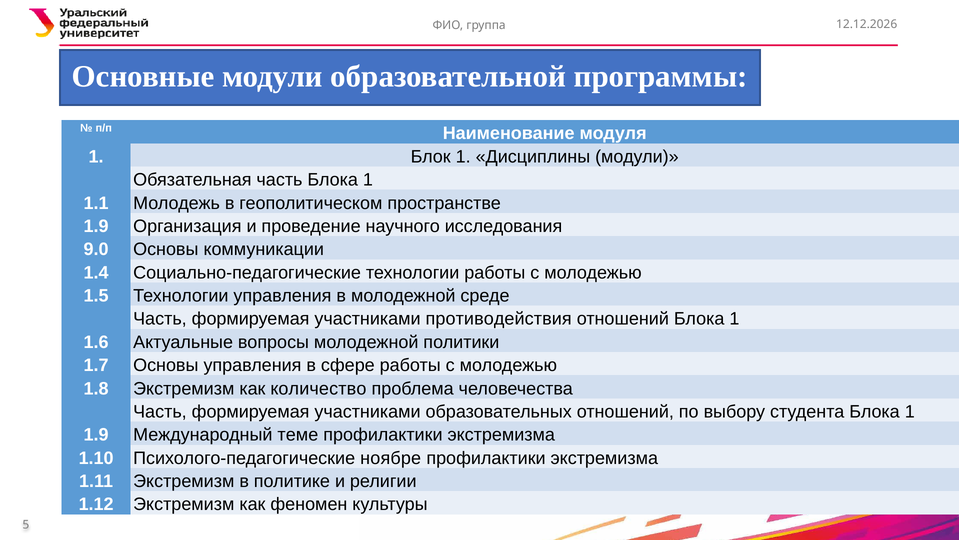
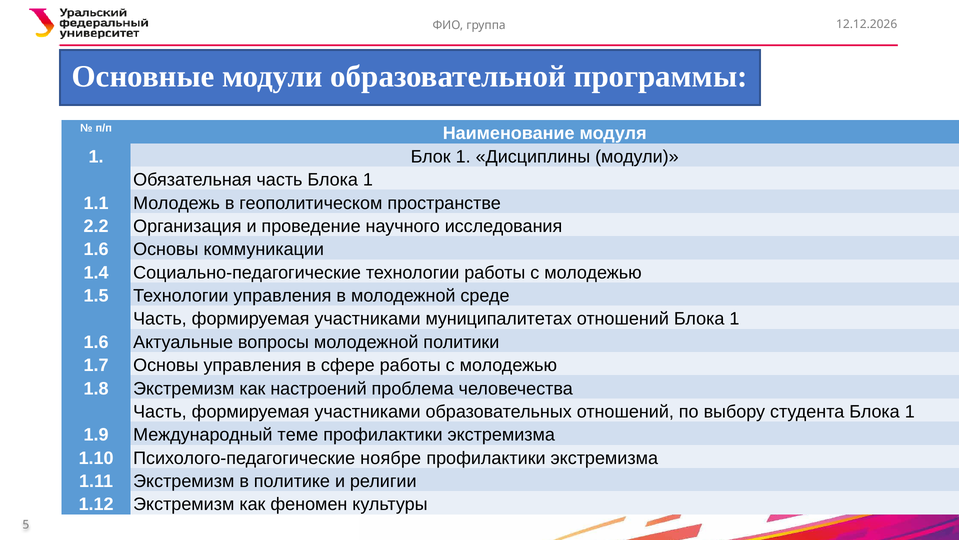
1.9: 1.9 -> 2.2 (96, 226)
9.0: 9.0 -> 1.6 (96, 249)
противодействия: противодействия -> муниципалитетах (499, 319)
количество: количество -> настроений (319, 388)
